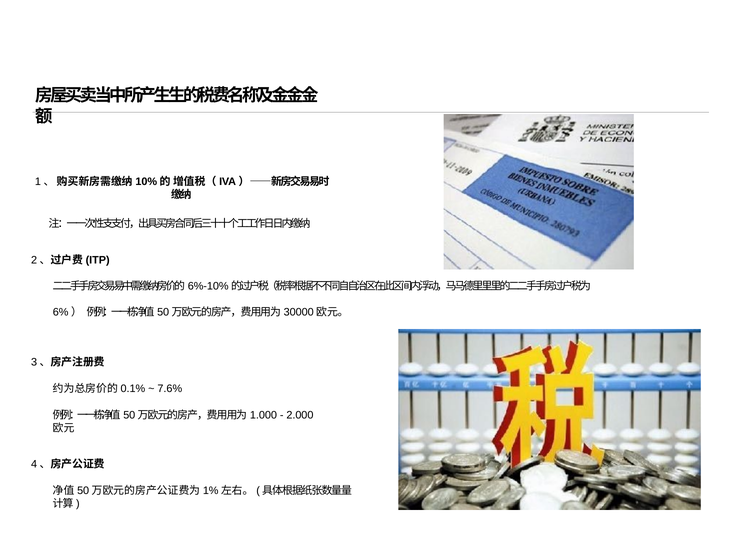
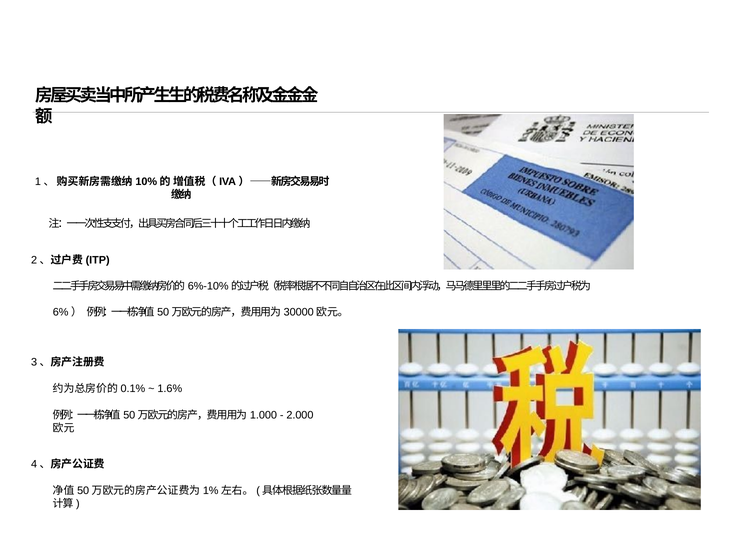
7.6%: 7.6% -> 1.6% (170, 388)
